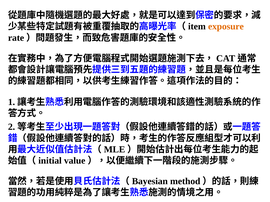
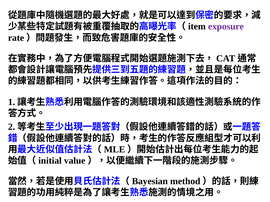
exposure colour: orange -> purple (226, 27)
